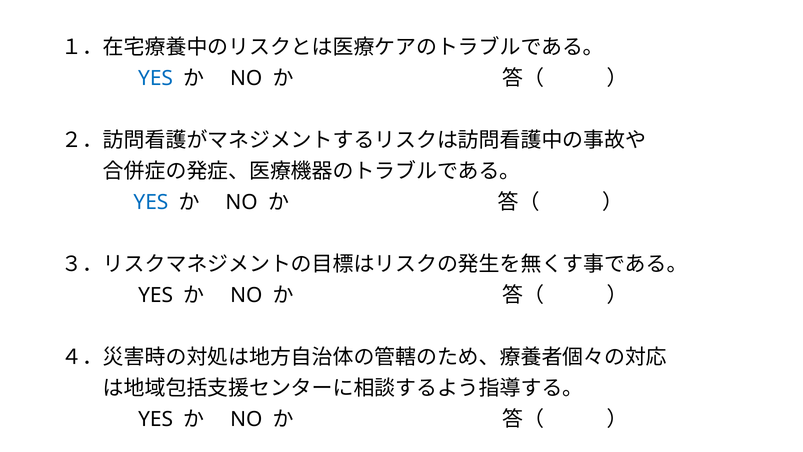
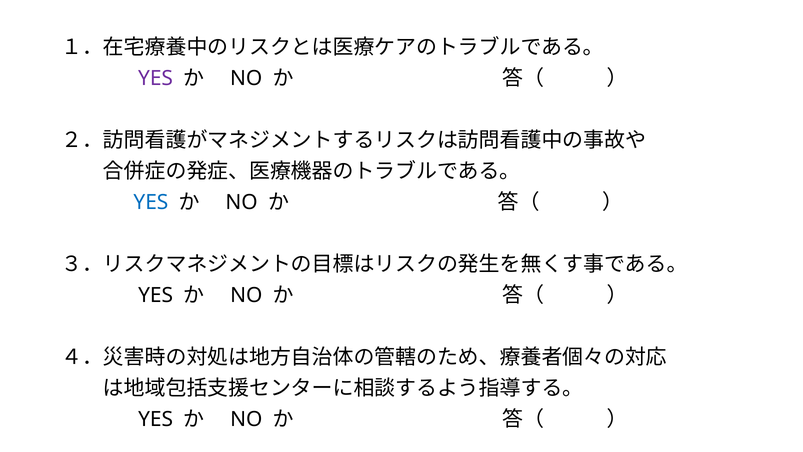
YES colour: blue -> purple (156, 78)
